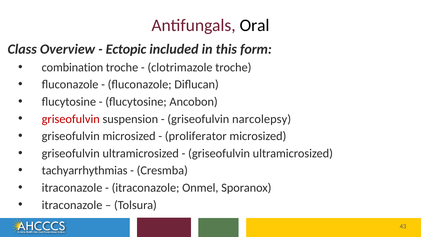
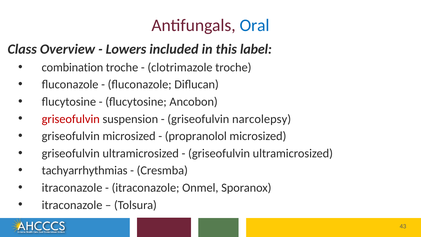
Oral colour: black -> blue (255, 25)
Ectopic: Ectopic -> Lowers (126, 49)
form: form -> label (256, 49)
proliferator: proliferator -> propranolol (196, 136)
